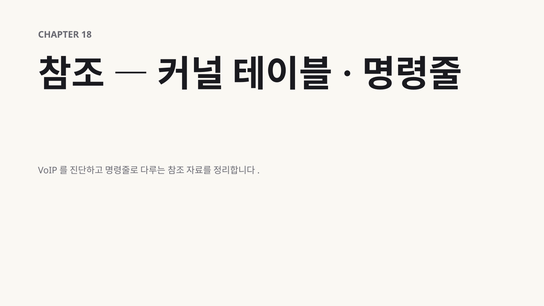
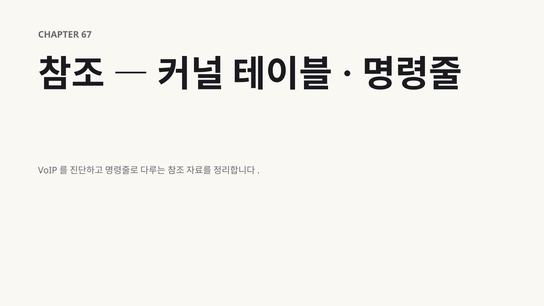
18: 18 -> 67 (86, 35)
